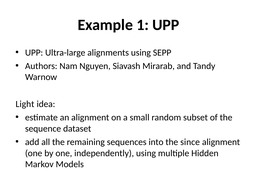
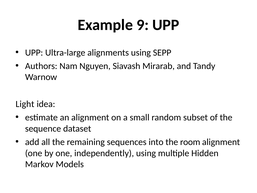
1: 1 -> 9 (143, 25)
since: since -> room (190, 142)
